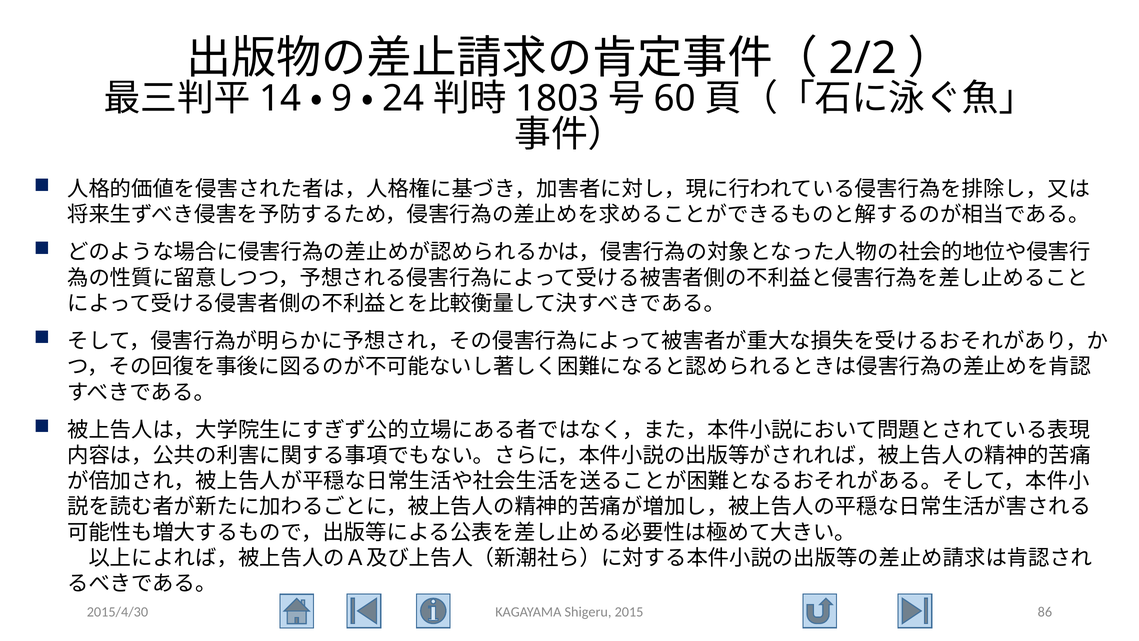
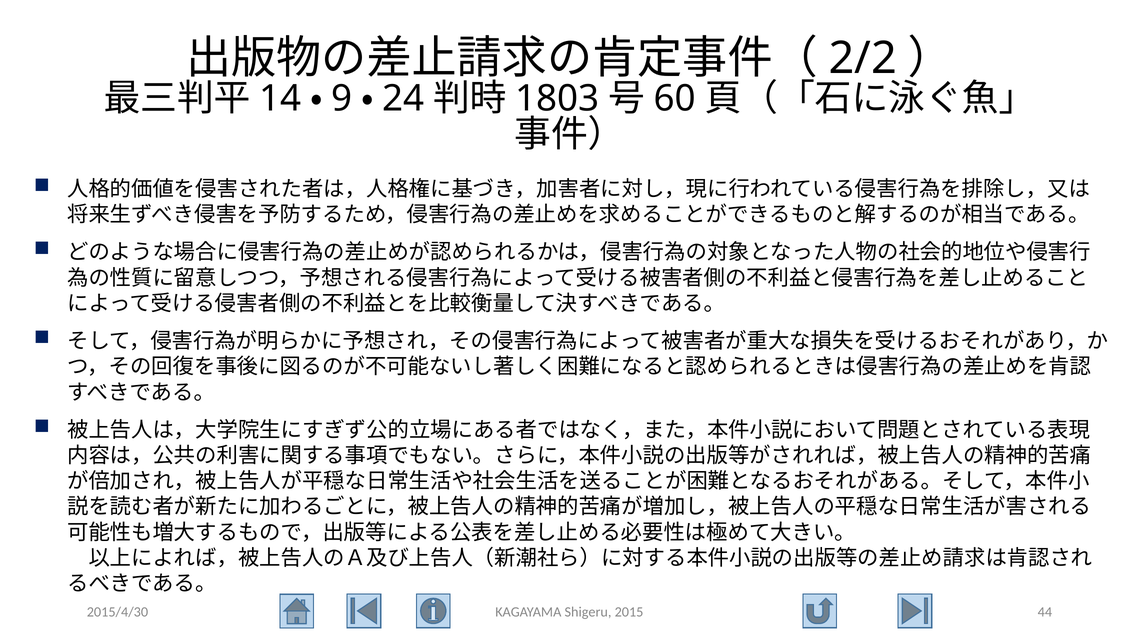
86: 86 -> 44 (1045, 612)
